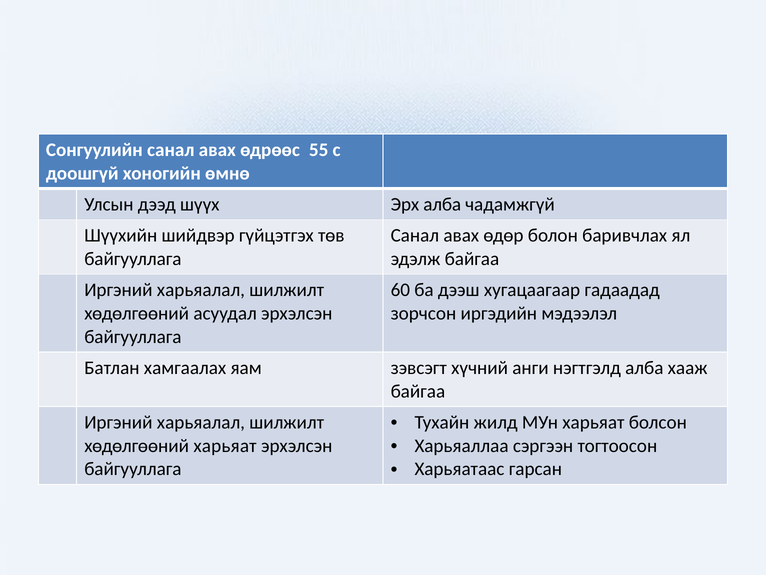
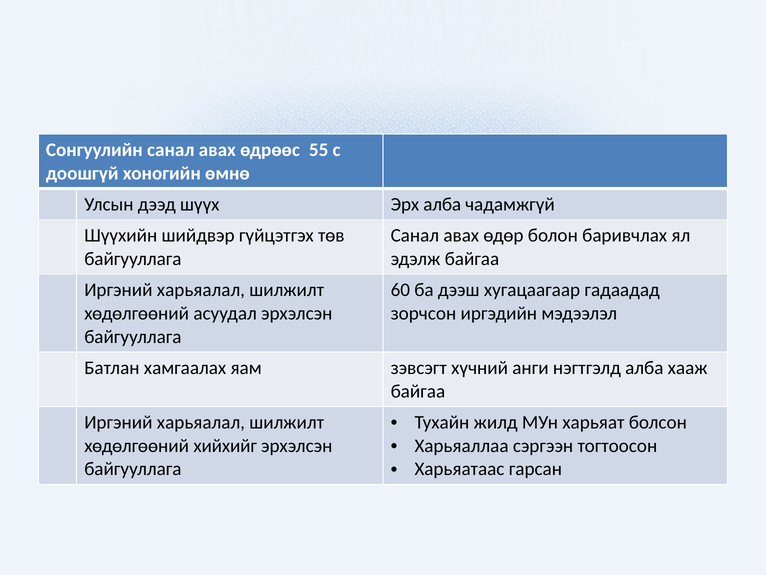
хөдөлгөөний харьяат: харьяат -> хийхийг (225, 445)
